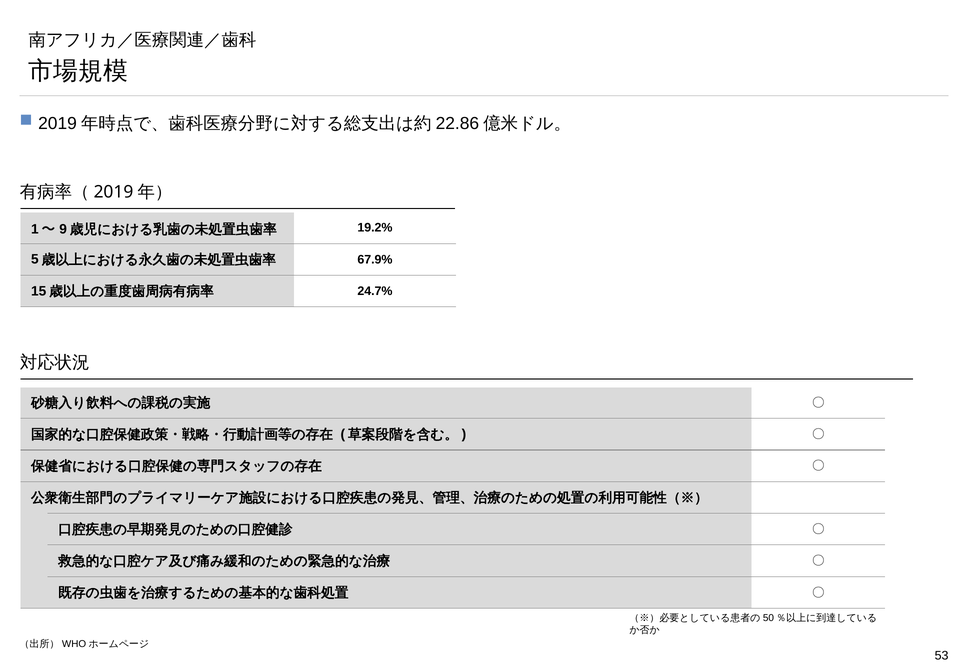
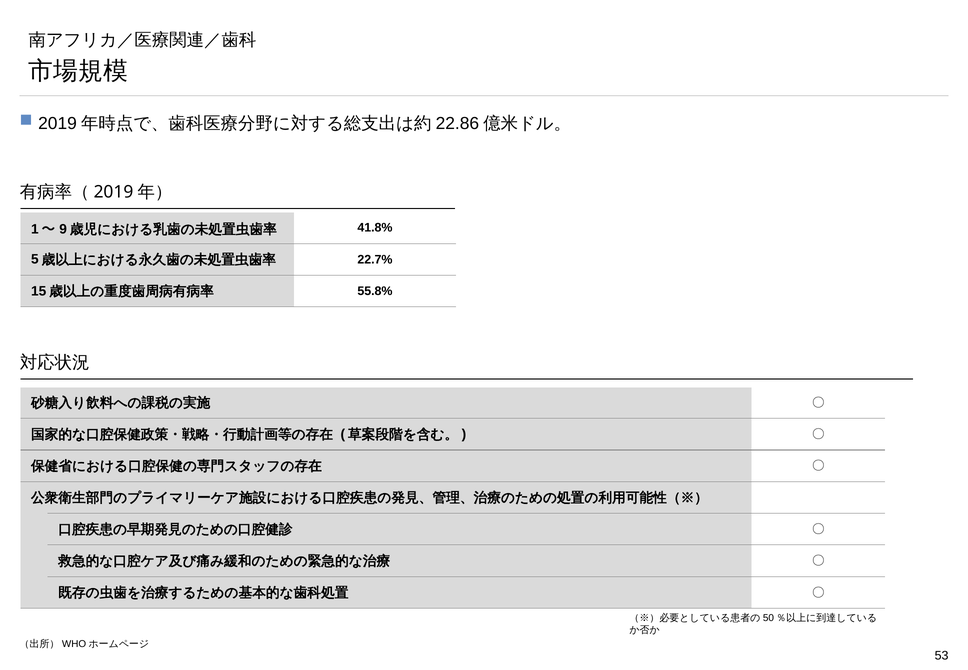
19.2%: 19.2% -> 41.8% (375, 228)
67.9%: 67.9% -> 22.7% (375, 260)
24.7%: 24.7% -> 55.8% (375, 291)
